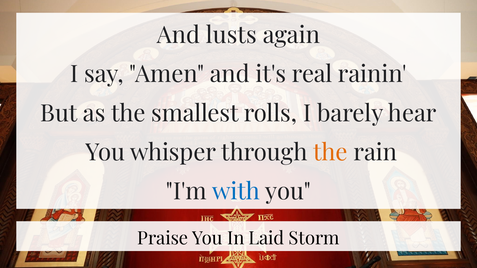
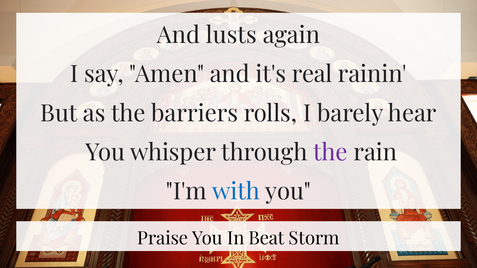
smallest: smallest -> barriers (195, 114)
the colour: orange -> purple (330, 153)
Laid: Laid -> Beat (266, 239)
